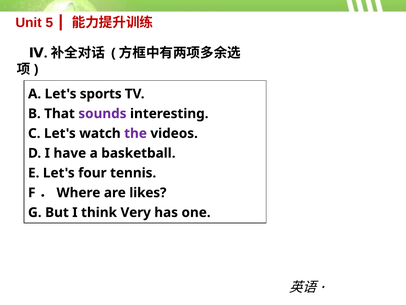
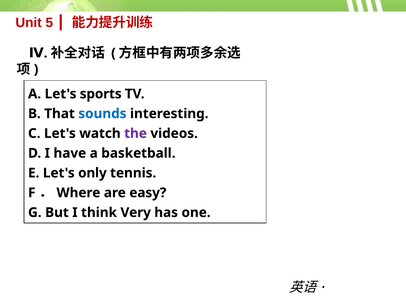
sounds colour: purple -> blue (102, 113)
four: four -> only (92, 173)
likes: likes -> easy (148, 192)
